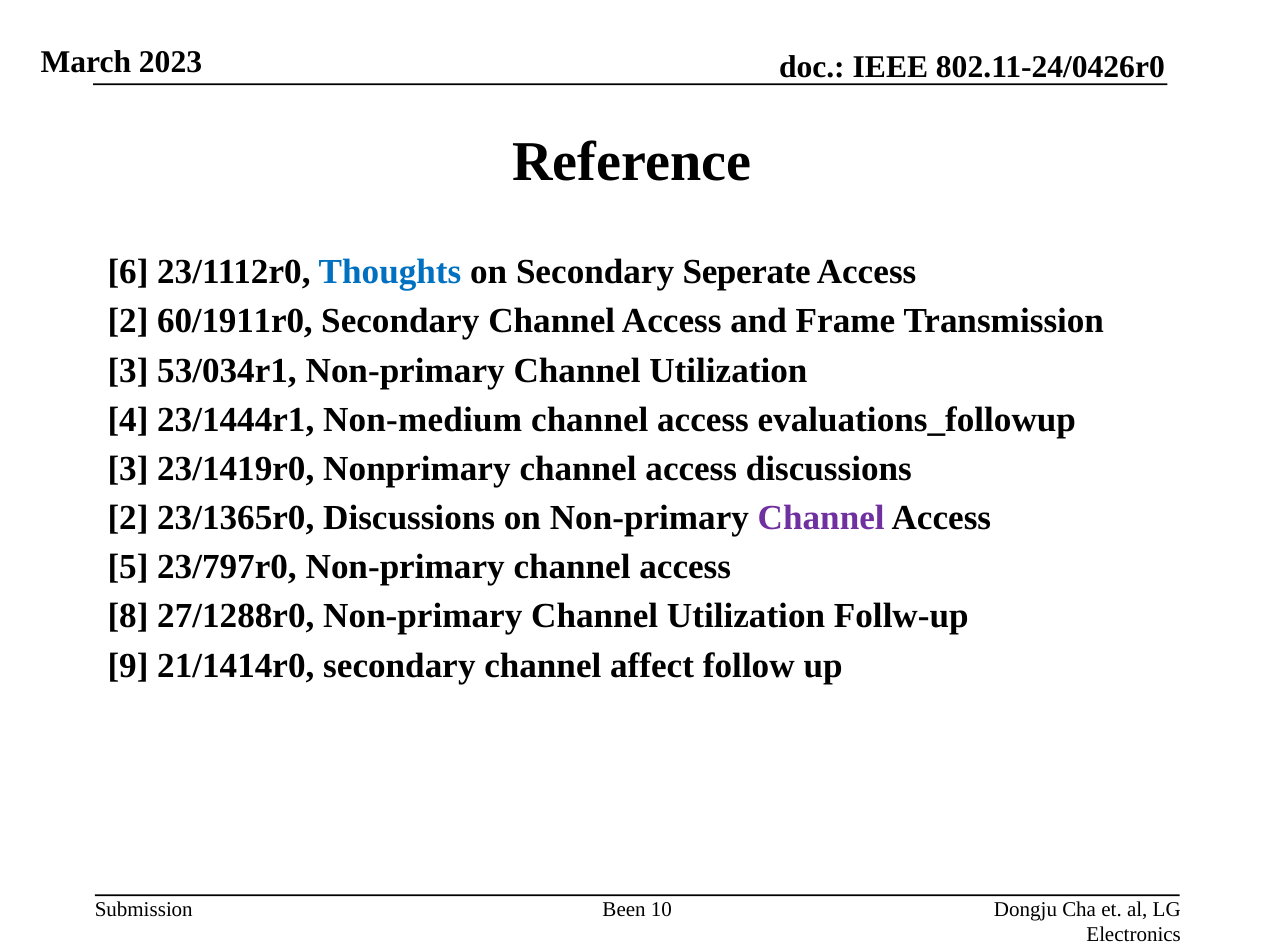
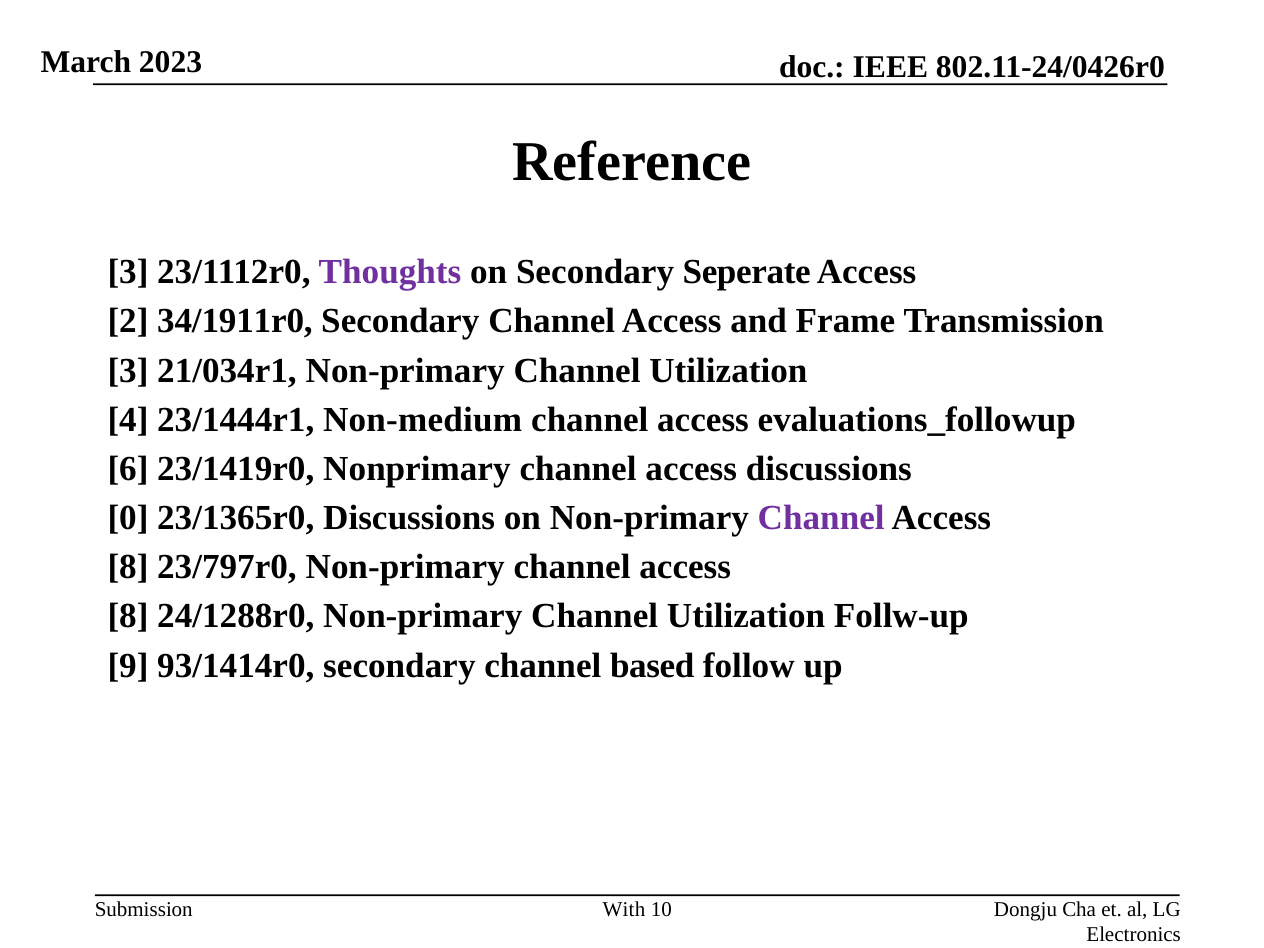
6: 6 -> 3 (128, 272)
Thoughts colour: blue -> purple (390, 272)
60/1911r0: 60/1911r0 -> 34/1911r0 (235, 321)
53/034r1: 53/034r1 -> 21/034r1 (227, 370)
3: 3 -> 6 (128, 469)
2: 2 -> 0 (128, 518)
5: 5 -> 8 (128, 567)
27/1288r0: 27/1288r0 -> 24/1288r0 (236, 616)
21/1414r0: 21/1414r0 -> 93/1414r0 (236, 665)
affect: affect -> based (652, 665)
Been: Been -> With (624, 909)
